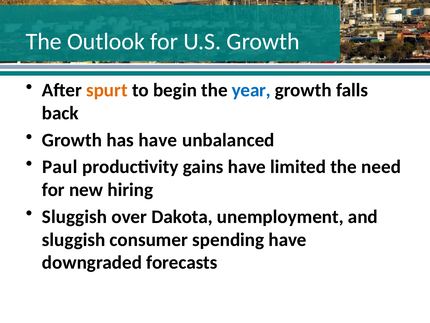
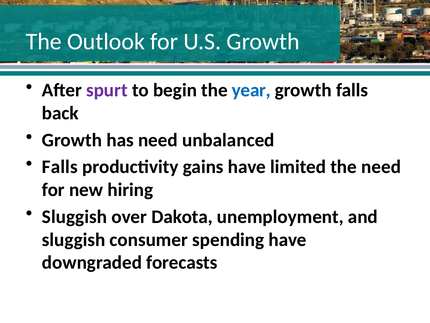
spurt colour: orange -> purple (107, 90)
has have: have -> need (158, 140)
Paul: Paul -> Falls (60, 167)
